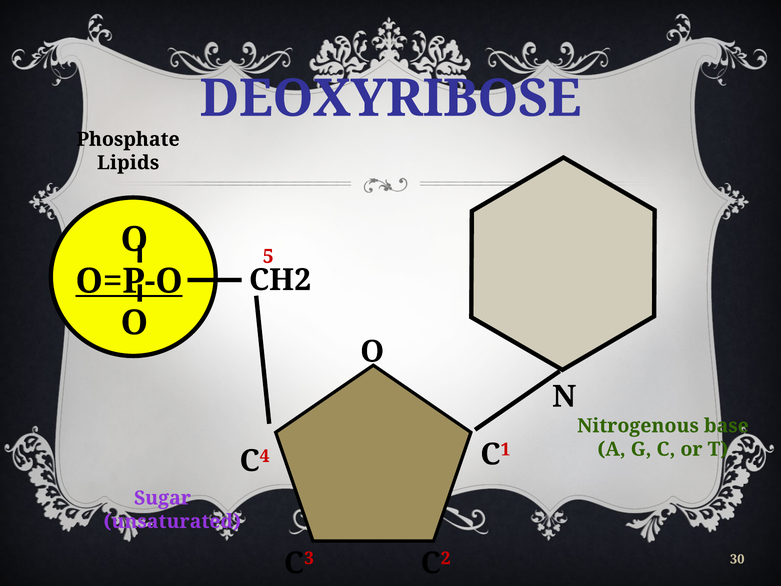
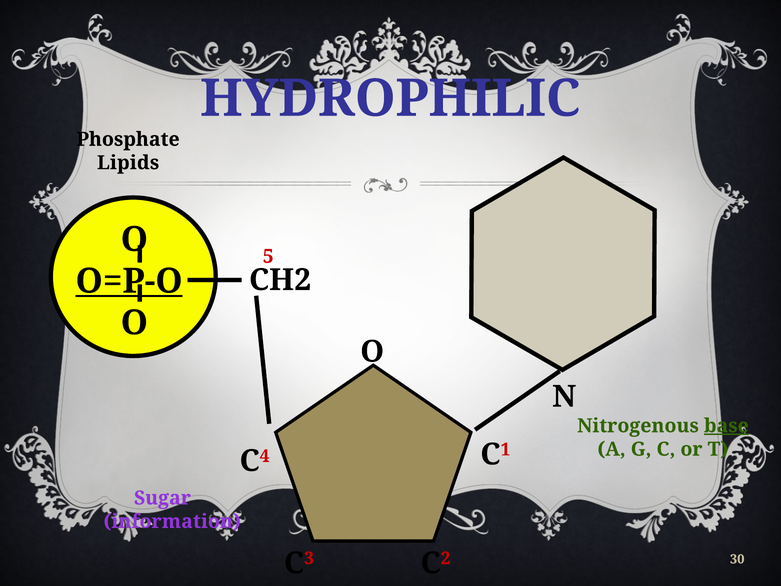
DEOXYRIBOSE: DEOXYRIBOSE -> HYDROPHILIC (390, 99)
base underline: none -> present (726, 426)
unsaturated: unsaturated -> information (172, 521)
